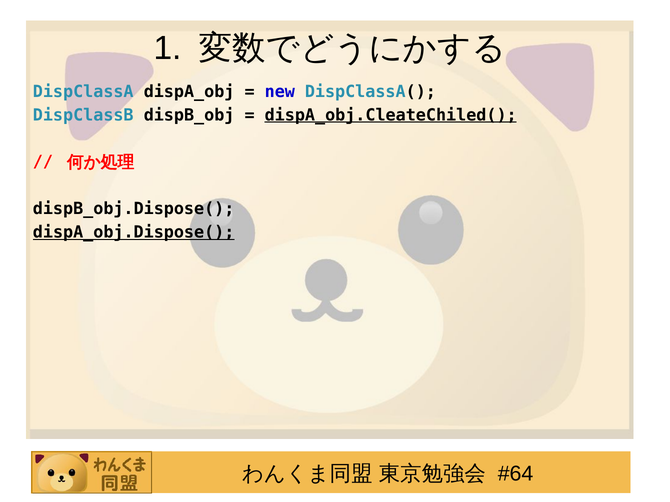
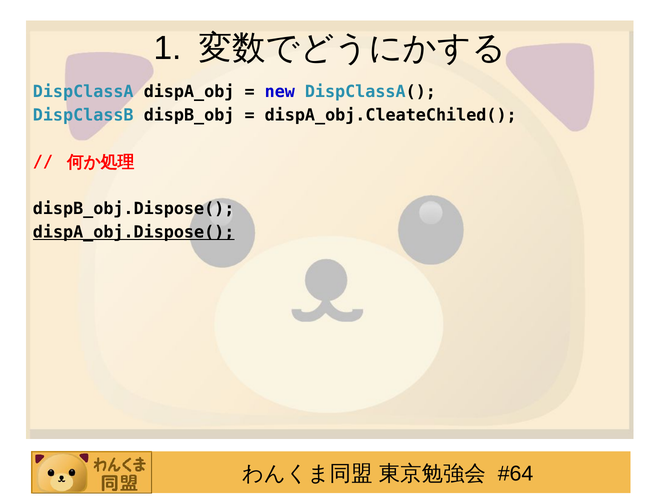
dispA_obj.CleateChiled( underline: present -> none (391, 115)
